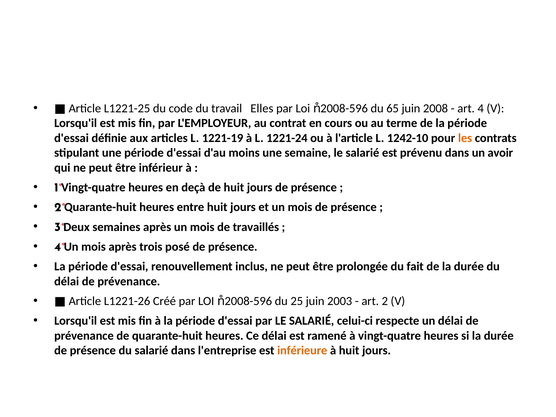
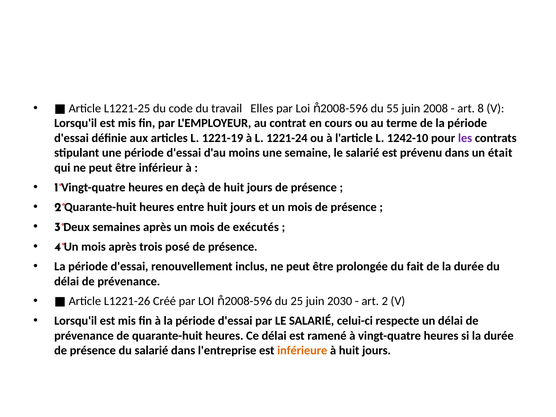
65: 65 -> 55 (393, 108)
4: 4 -> 8 (481, 108)
les colour: orange -> purple (465, 138)
avoir: avoir -> était (500, 153)
travaillés: travaillés -> exécutés (256, 227)
2003: 2003 -> 2030 (340, 301)
